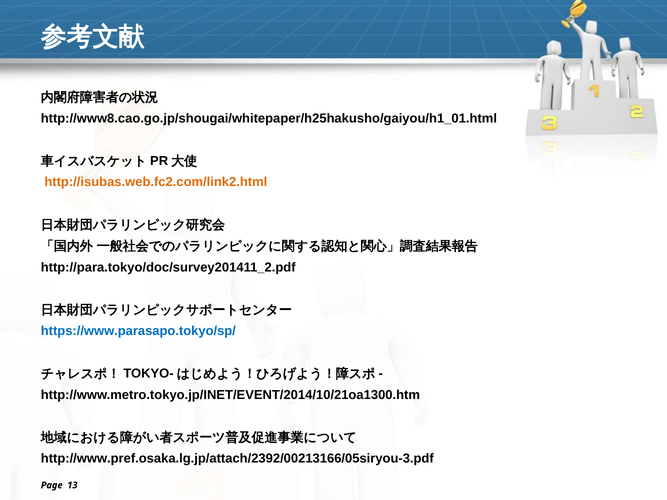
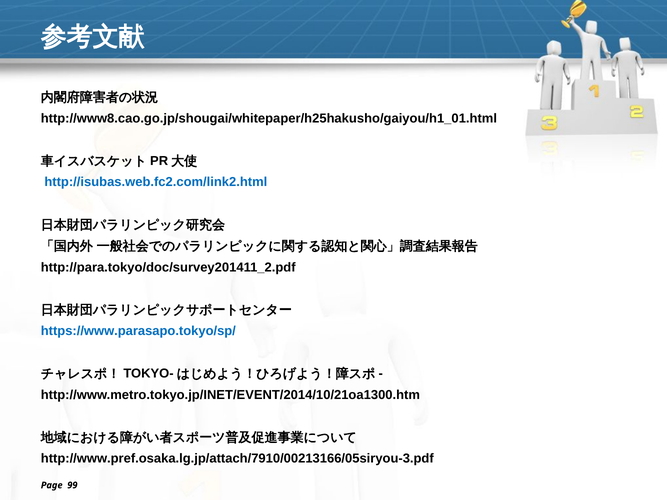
http://isubas.web.fc2.com/link2.html colour: orange -> blue (156, 182)
http://www.pref.osaka.lg.jp/attach/2392/00213166/05siryou-3.pdf: http://www.pref.osaka.lg.jp/attach/2392/00213166/05siryou-3.pdf -> http://www.pref.osaka.lg.jp/attach/7910/00213166/05siryou-3.pdf (237, 459)
13: 13 -> 99 (72, 485)
